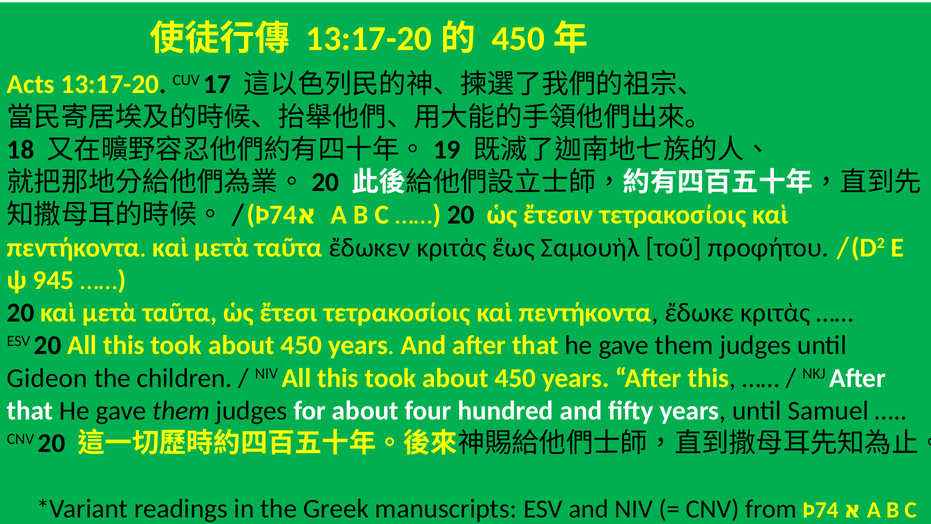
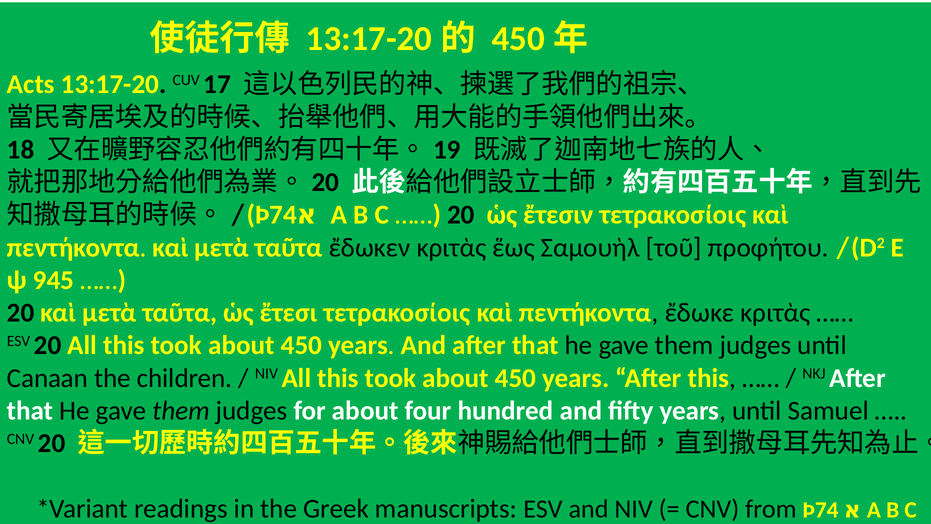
Gideon: Gideon -> Canaan (47, 378)
